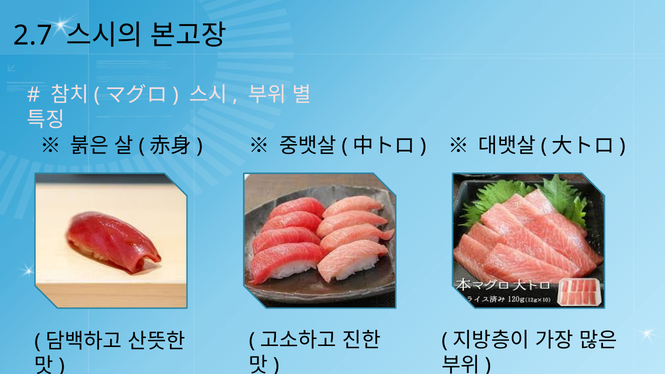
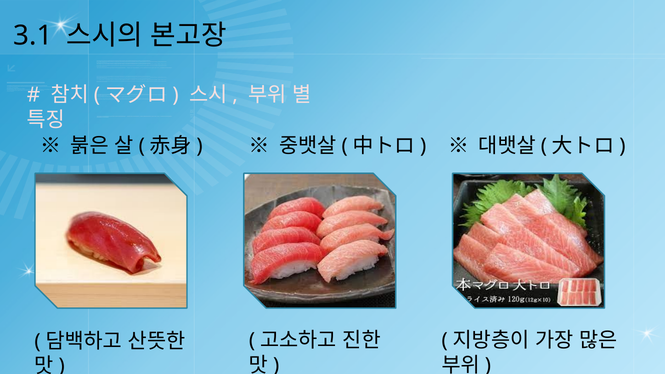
2.7: 2.7 -> 3.1 (33, 35)
